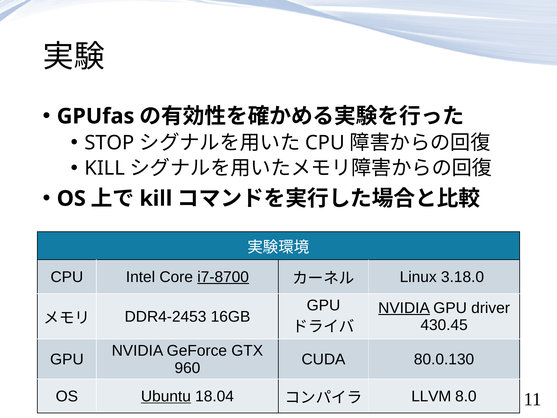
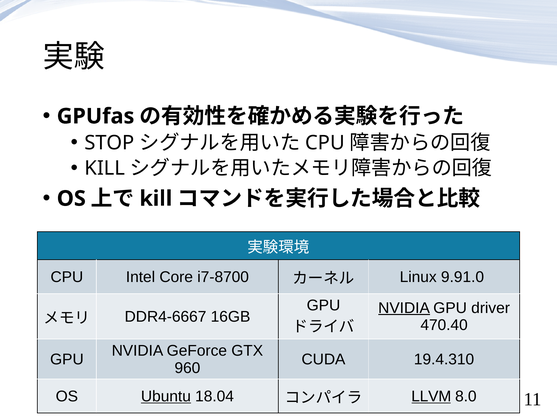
i7-8700 underline: present -> none (223, 277)
3.18.0: 3.18.0 -> 9.91.0 (463, 277)
DDR4-2453: DDR4-2453 -> DDR4-6667 (166, 316)
430.45: 430.45 -> 470.40 (444, 325)
80.0.130: 80.0.130 -> 19.4.310 (444, 359)
LLVM underline: none -> present (431, 396)
